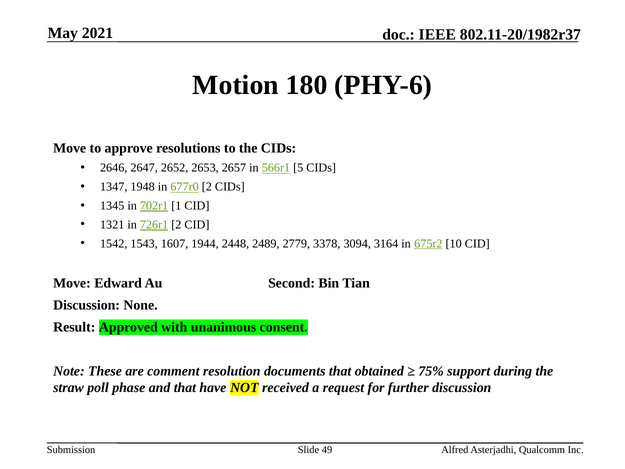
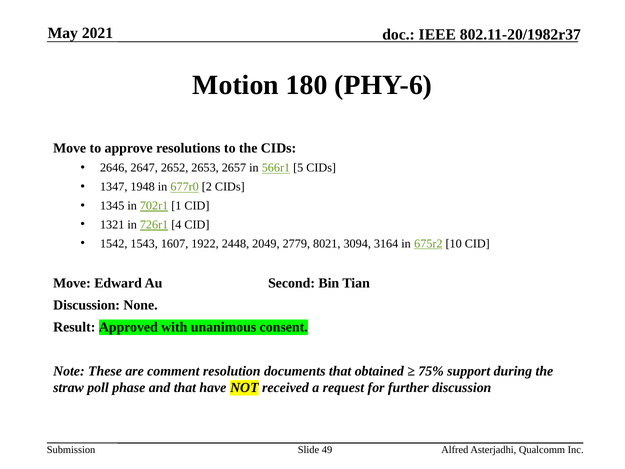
726r1 2: 2 -> 4 (176, 224)
1944: 1944 -> 1922 (205, 243)
2489: 2489 -> 2049 (266, 243)
3378: 3378 -> 8021 (327, 243)
